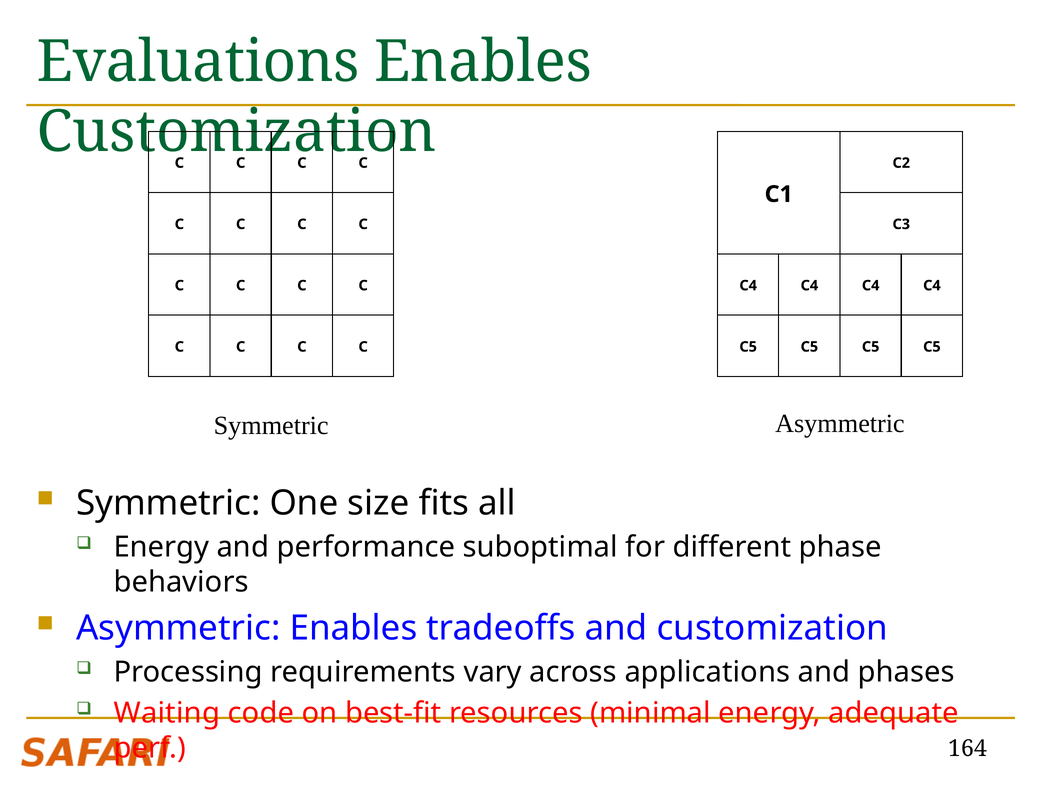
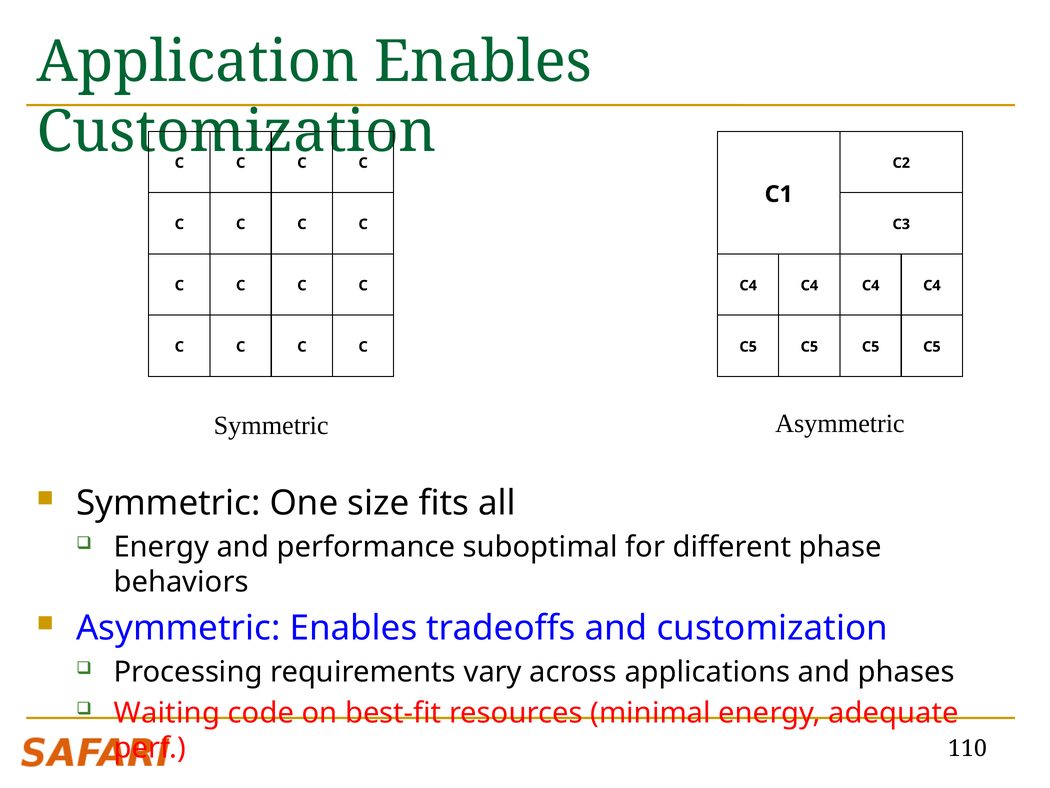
Evaluations: Evaluations -> Application (198, 62)
164: 164 -> 110 (967, 748)
